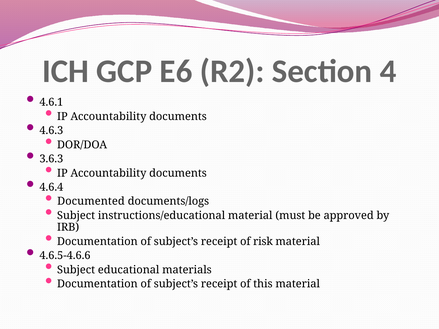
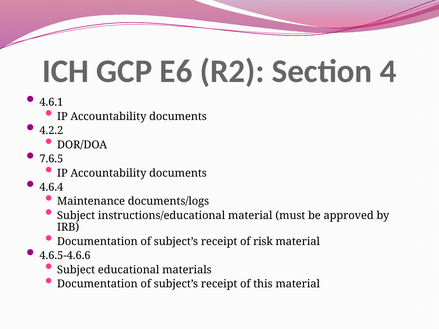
4.6.3: 4.6.3 -> 4.2.2 (51, 131)
3.6.3: 3.6.3 -> 7.6.5 (51, 159)
Documented: Documented -> Maintenance (91, 202)
